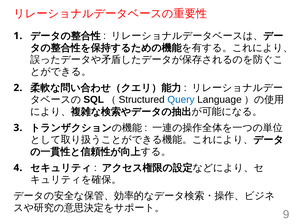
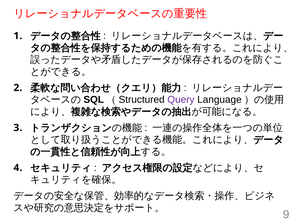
Query colour: blue -> purple (181, 100)
